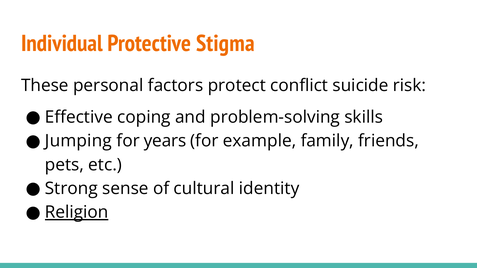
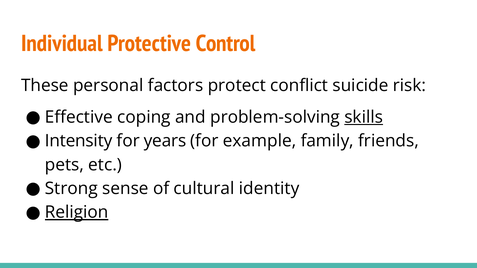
Stigma: Stigma -> Control (226, 44)
skills underline: none -> present (364, 117)
Jumping: Jumping -> Intensity (79, 141)
